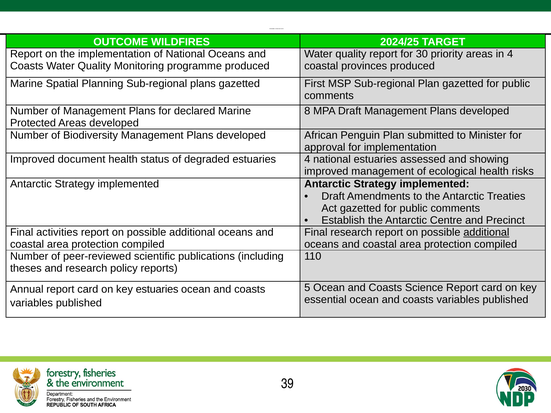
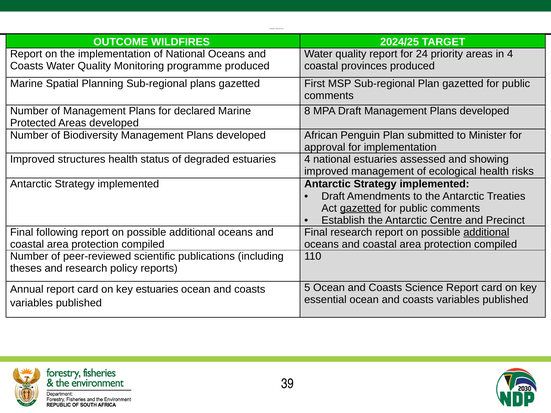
30: 30 -> 24 (422, 54)
document: document -> structures (82, 159)
gazetted underline: none -> present (361, 208)
activities: activities -> following (57, 232)
